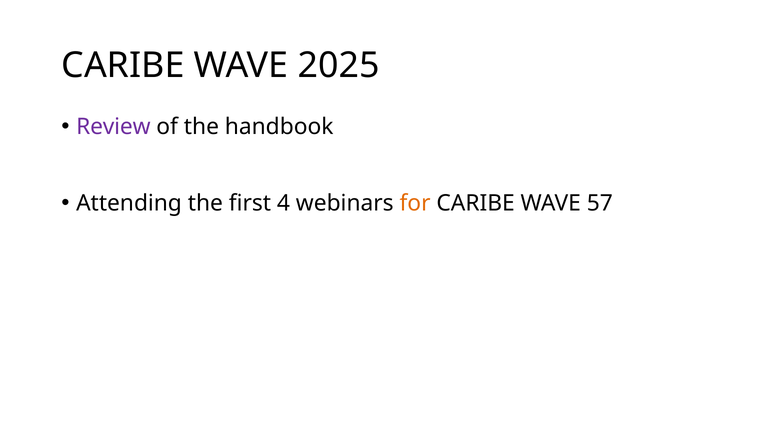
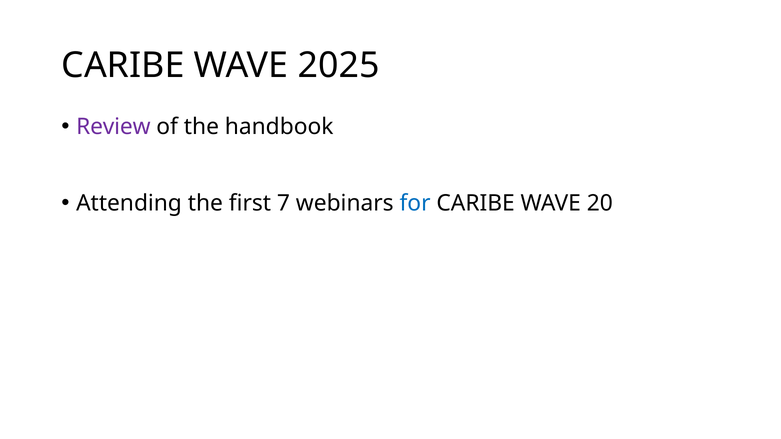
4: 4 -> 7 (283, 204)
for colour: orange -> blue (415, 204)
57: 57 -> 20 (600, 204)
